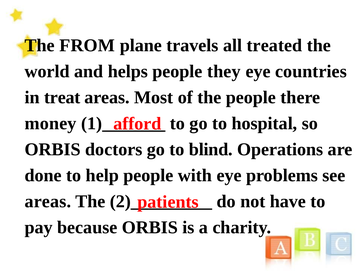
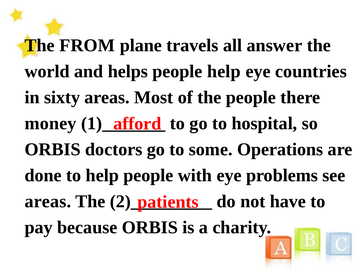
treated: treated -> answer (274, 45)
people they: they -> help (224, 71)
treat: treat -> sixty (62, 97)
blind: blind -> some (211, 149)
